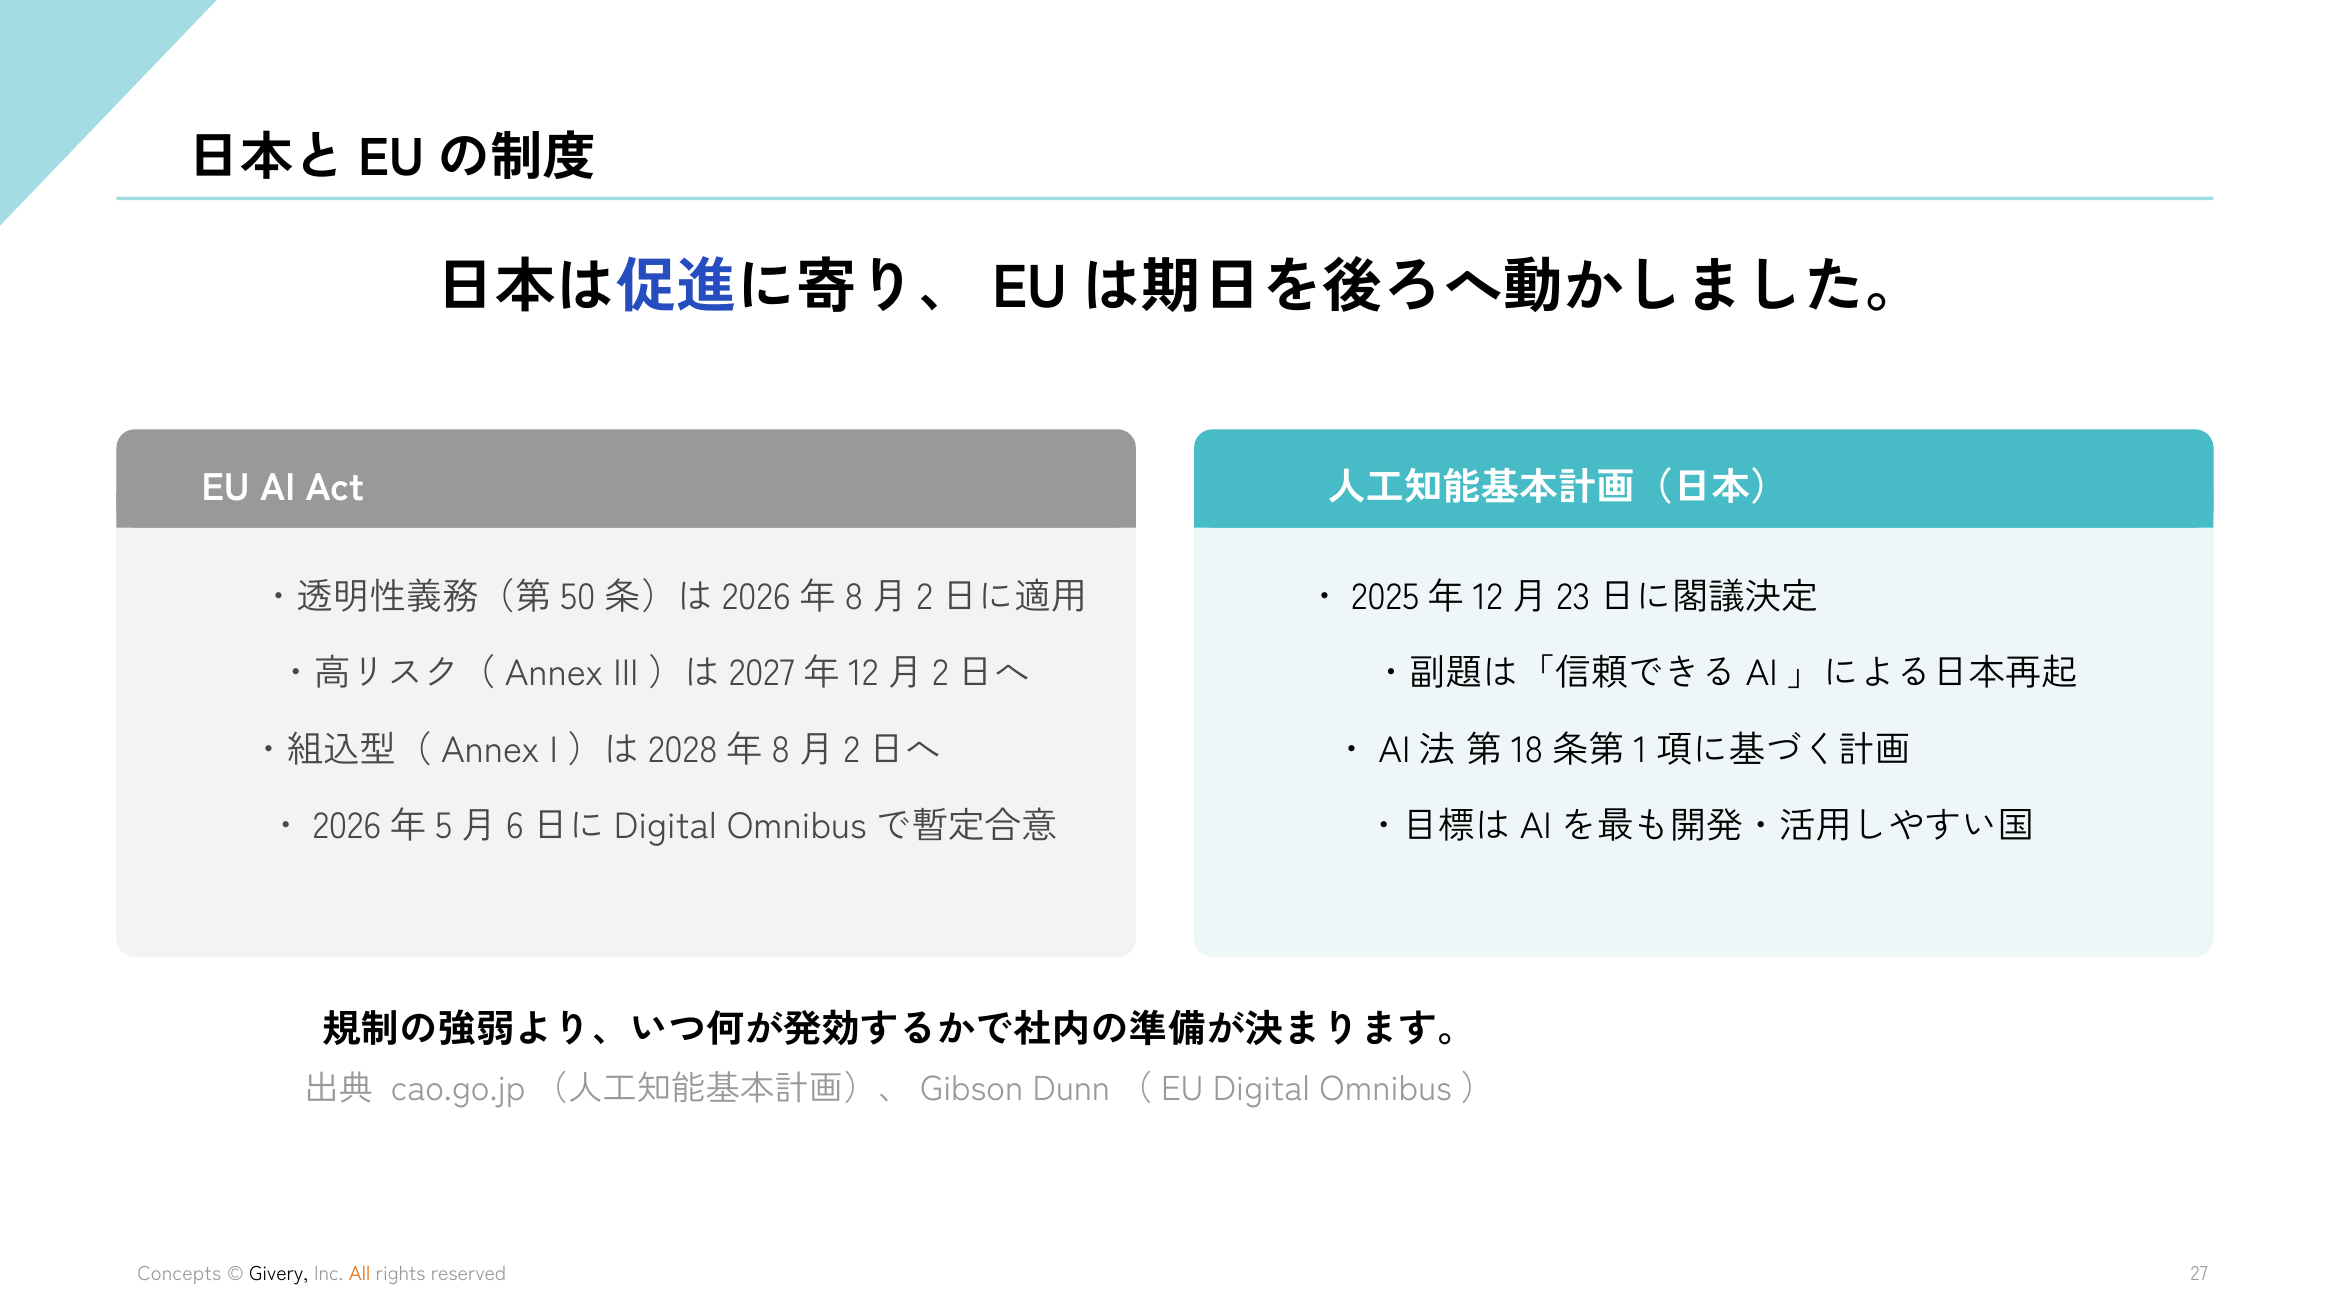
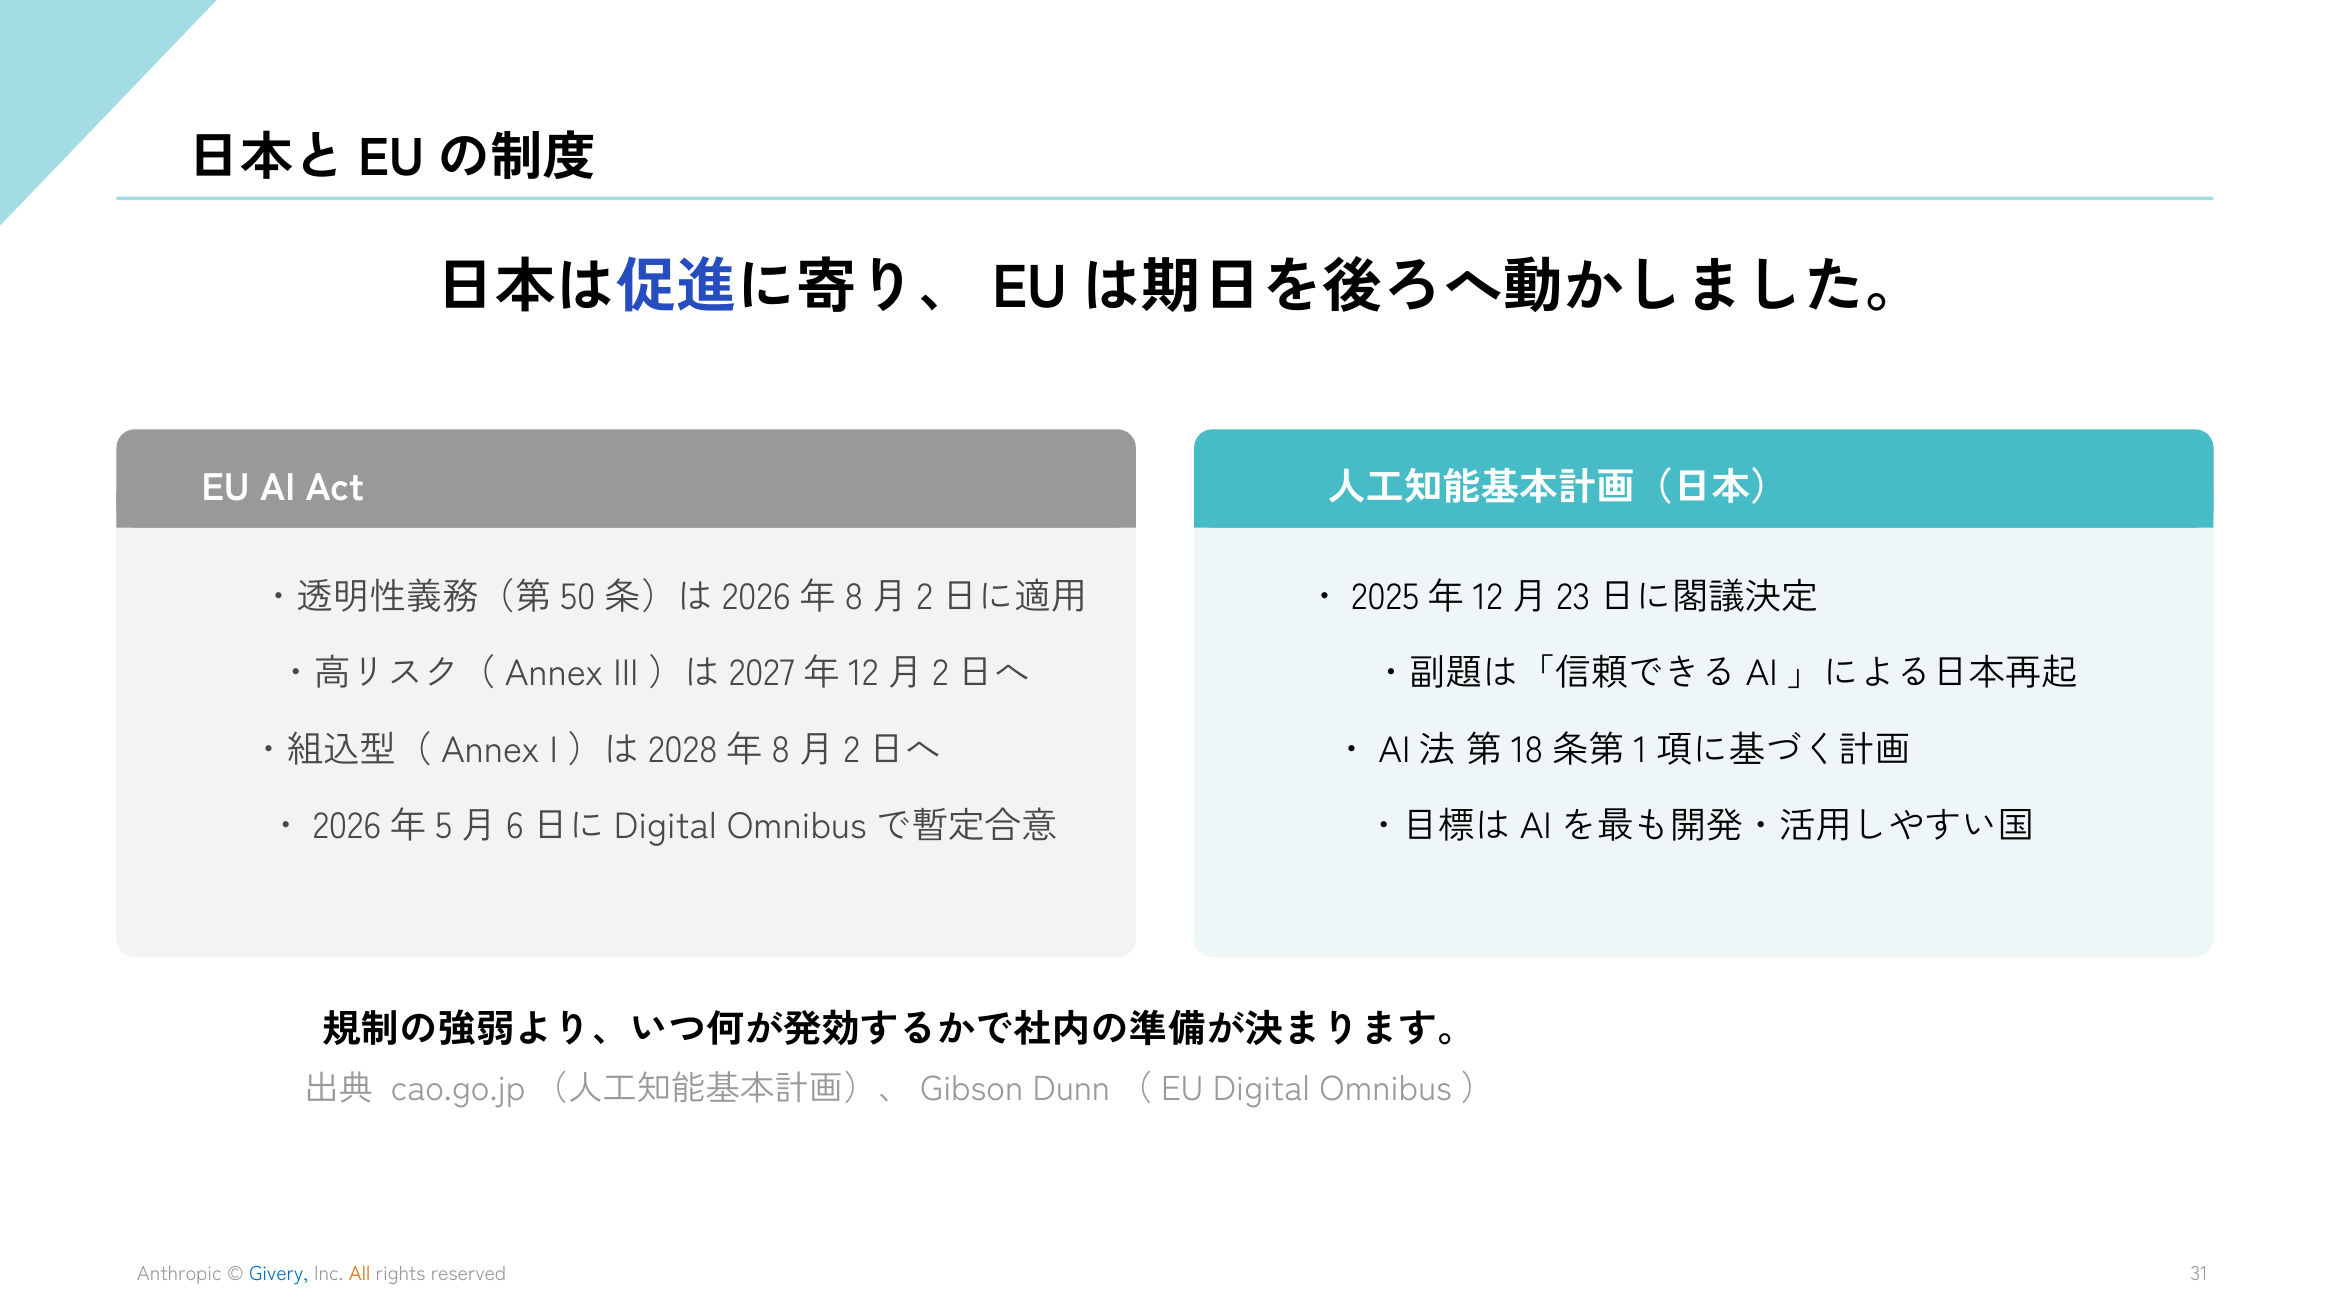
Concepts: Concepts -> Anthropic (179, 1274)
Givery colour: black -> blue (279, 1274)
27: 27 -> 31 (2199, 1274)
